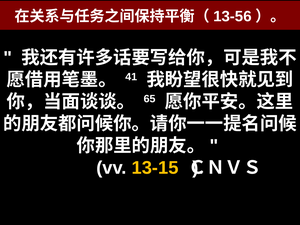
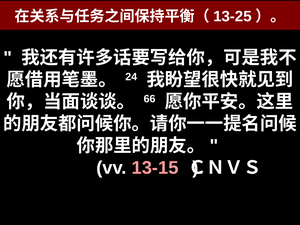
13-56: 13-56 -> 13-25 (232, 16)
41: 41 -> 24 (131, 77)
65: 65 -> 66 (150, 99)
13-15 colour: yellow -> pink (155, 168)
